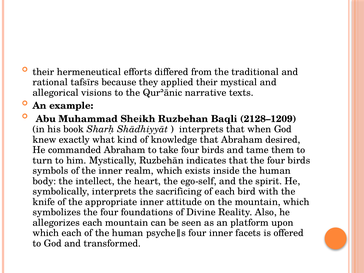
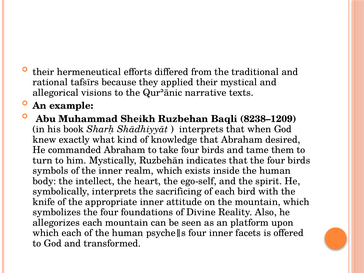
2128–1209: 2128–1209 -> 8238–1209 (268, 119)
